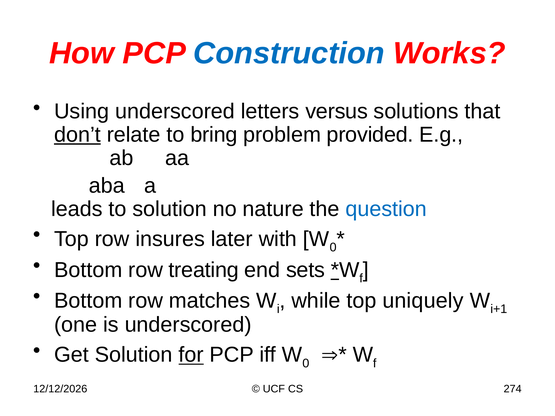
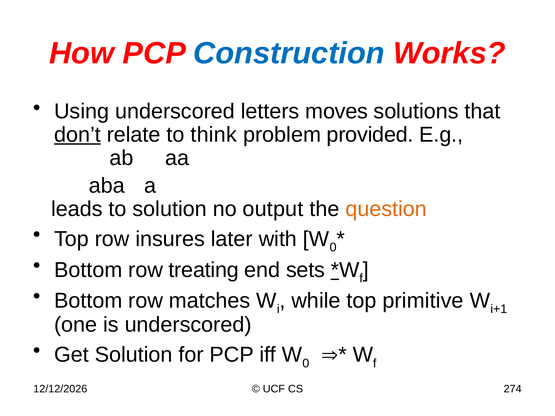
versus: versus -> moves (337, 111)
bring: bring -> think (214, 135)
nature: nature -> output (273, 209)
question colour: blue -> orange (386, 209)
uniquely: uniquely -> primitive (423, 301)
for underline: present -> none (191, 355)
